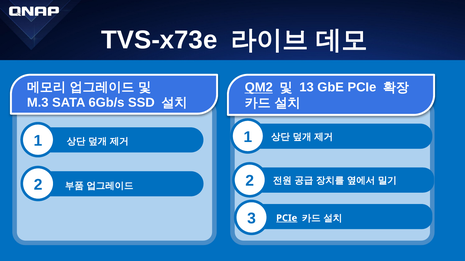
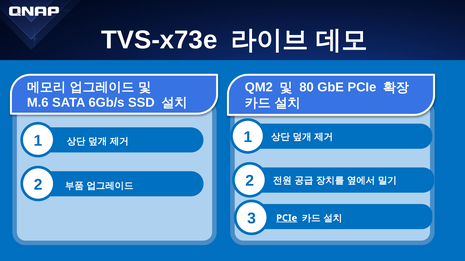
QM2 underline: present -> none (259, 88)
13: 13 -> 80 (307, 88)
M.3: M.3 -> M.6 (38, 103)
